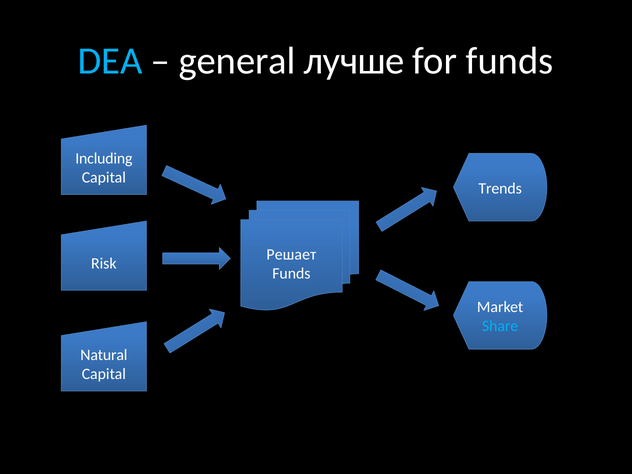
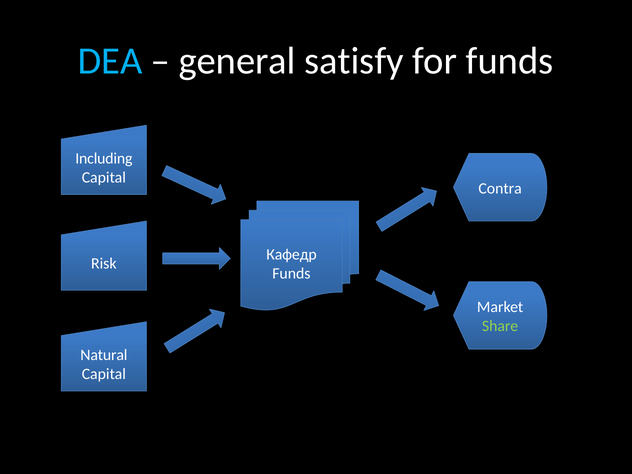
лучше: лучше -> satisfy (354, 61)
Trends: Trends -> Contra (500, 188)
Решает: Решает -> Кафедр (292, 254)
Share colour: light blue -> light green (500, 326)
